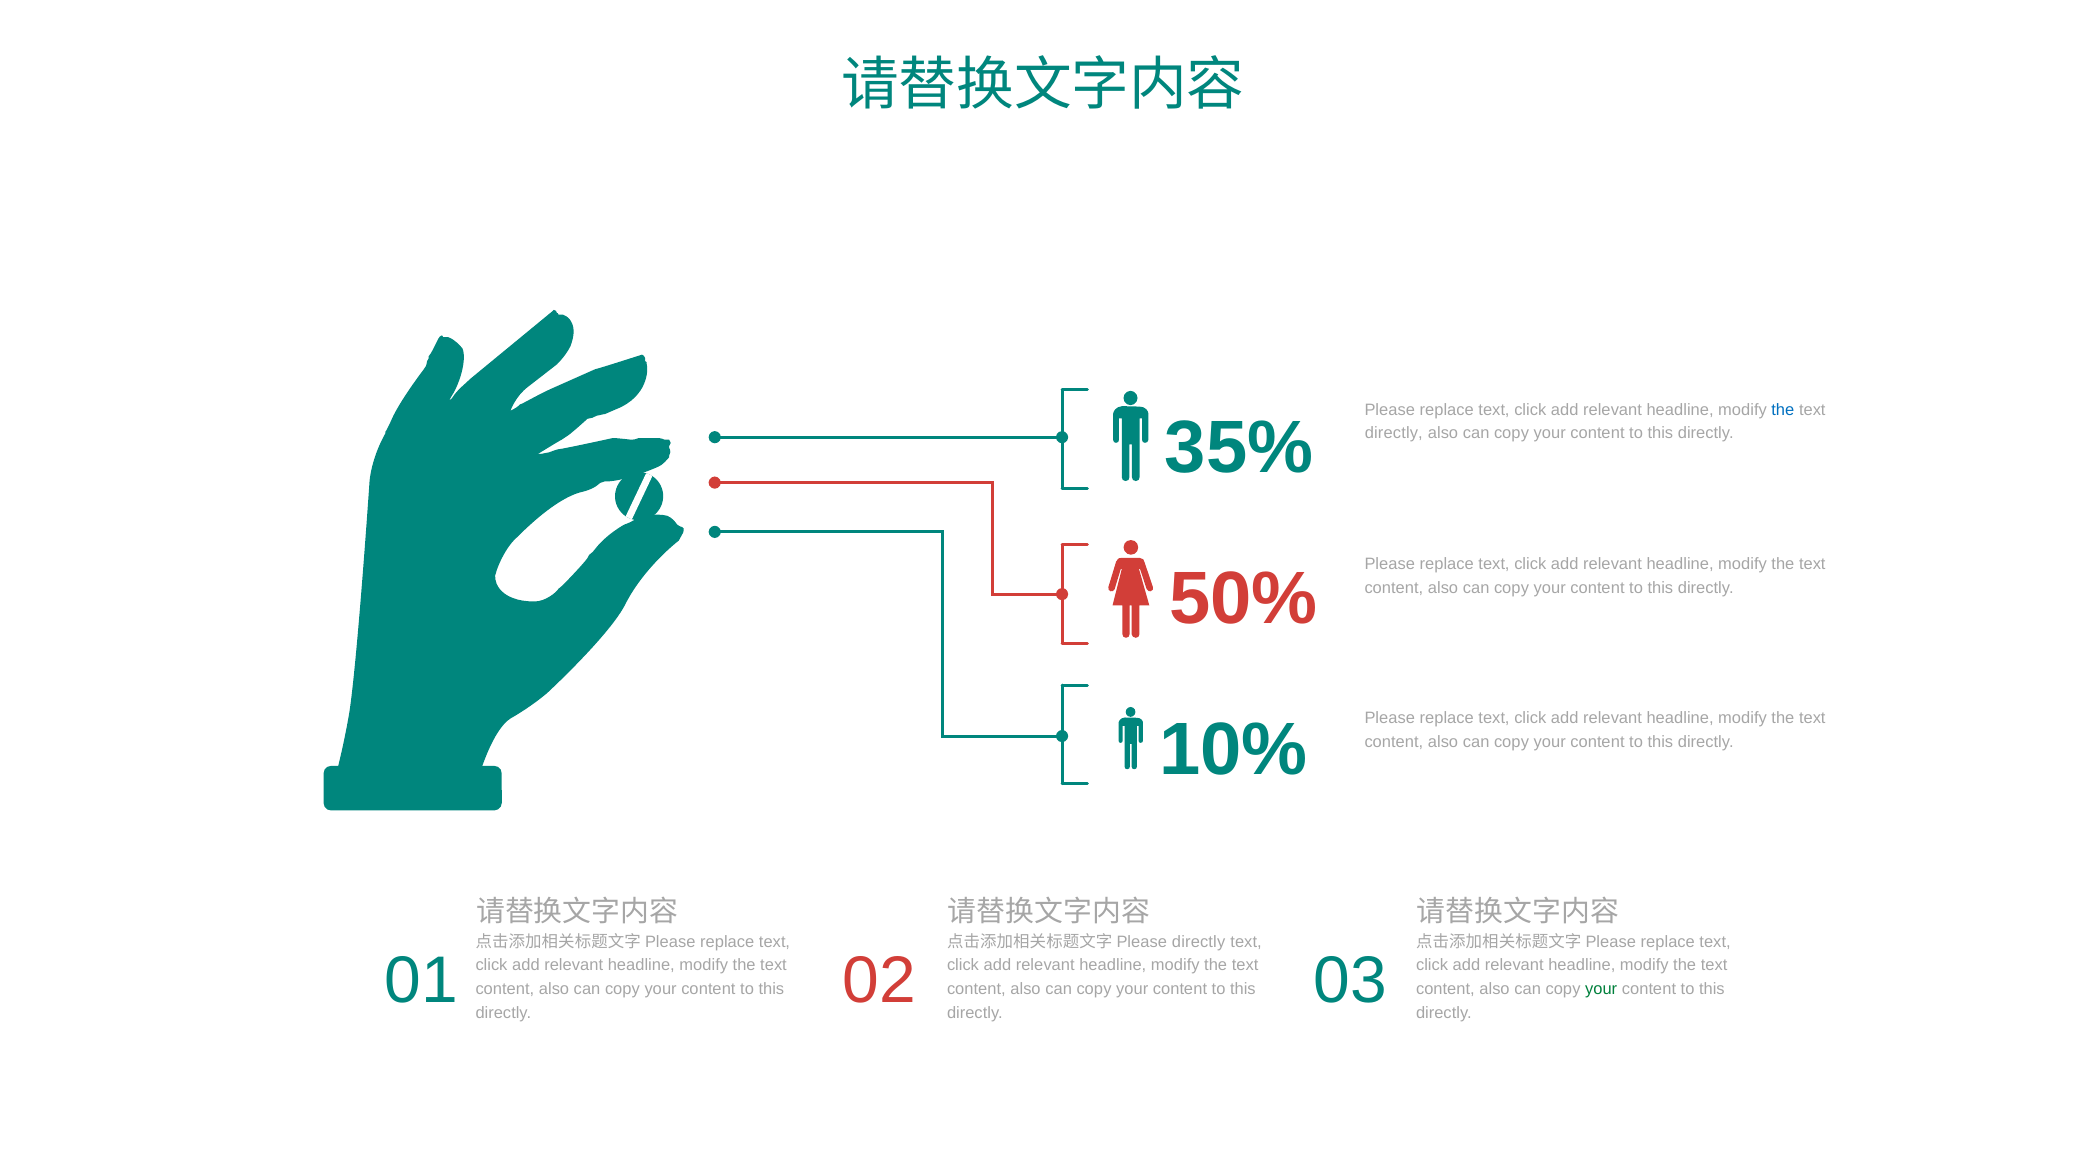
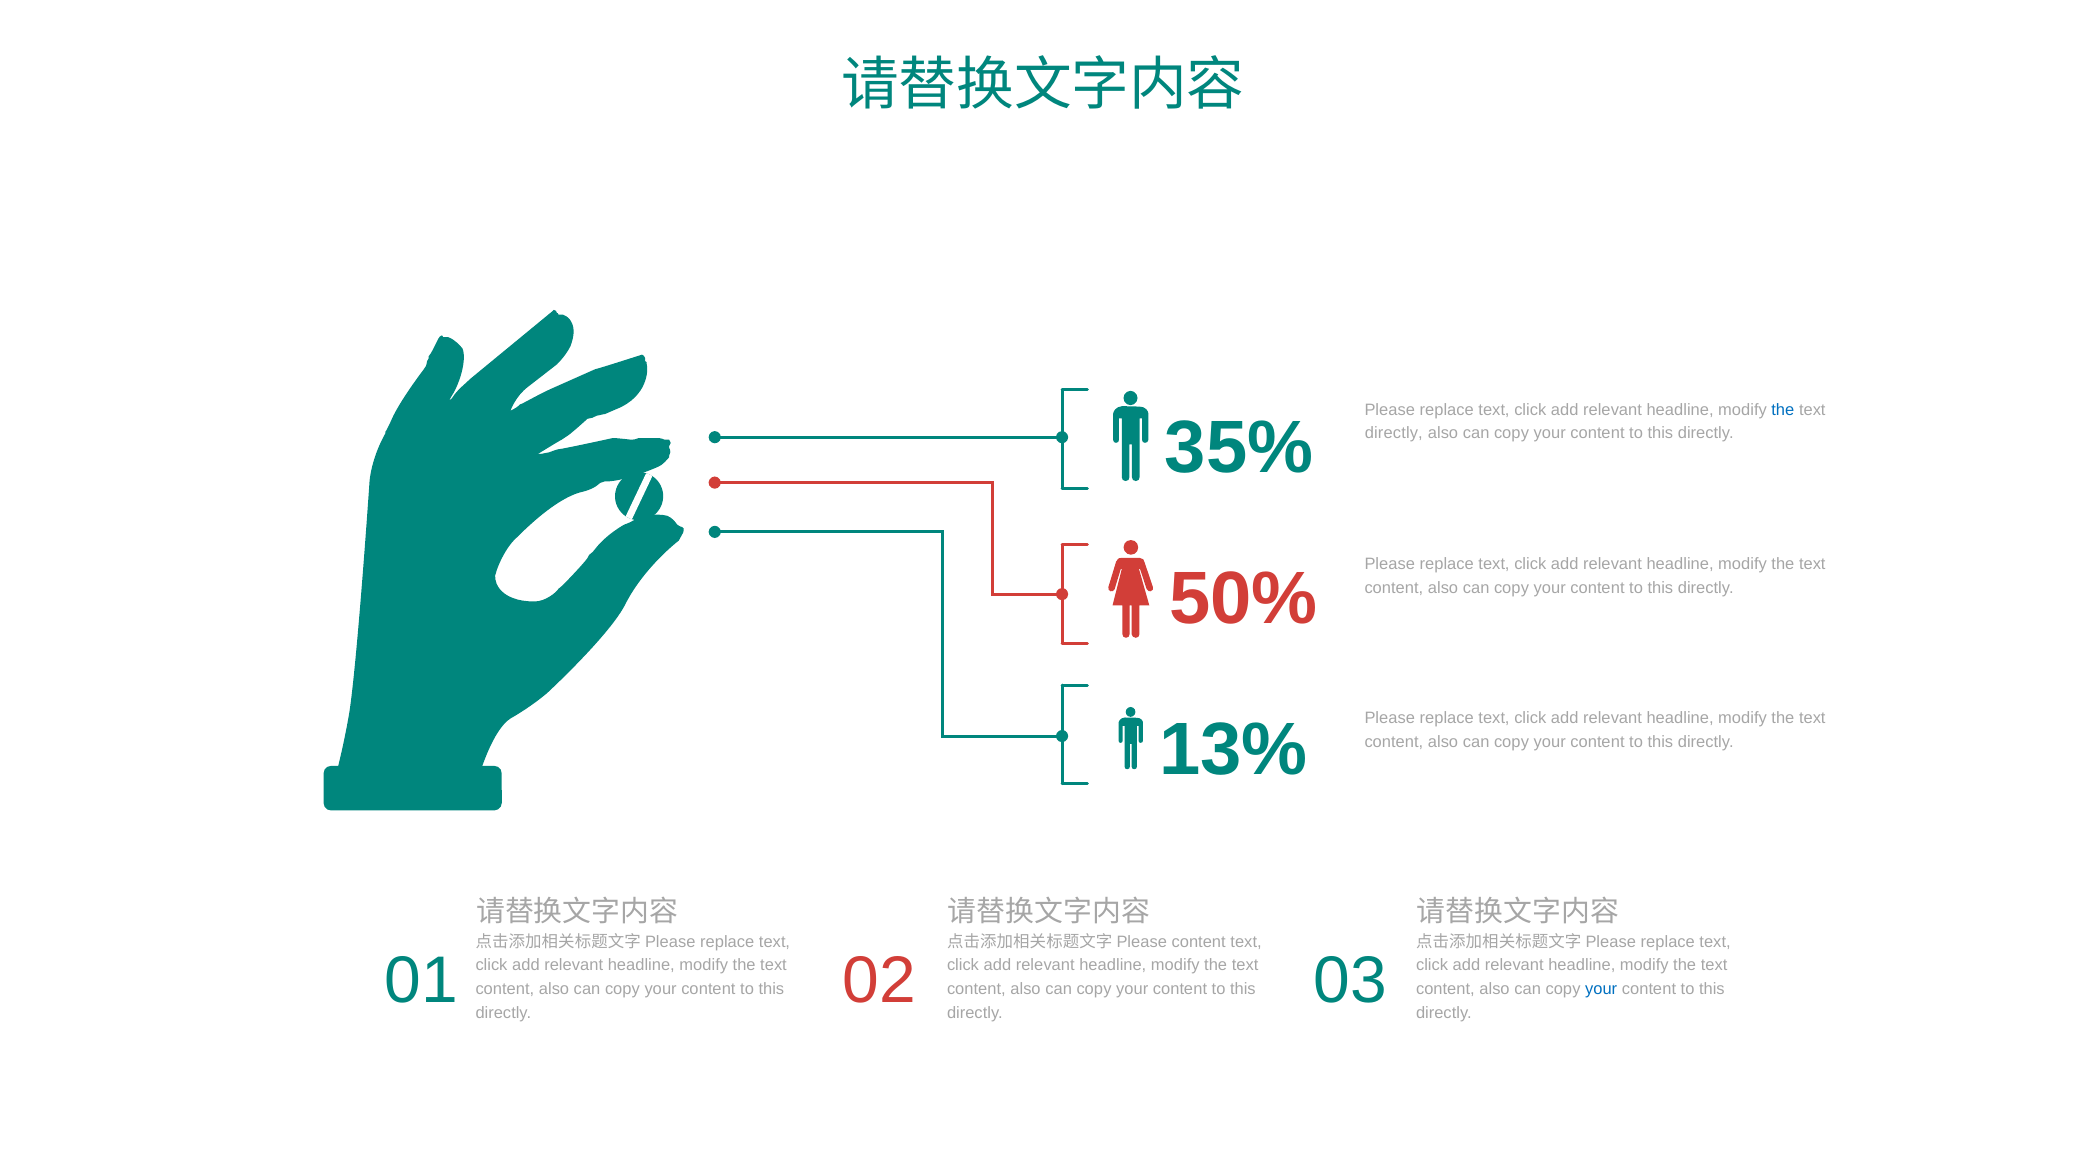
10%: 10% -> 13% (1233, 750)
Please directly: directly -> content (1199, 942)
your colour: green -> blue (1601, 989)
